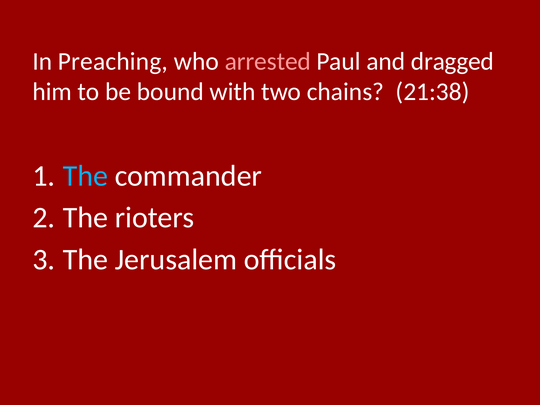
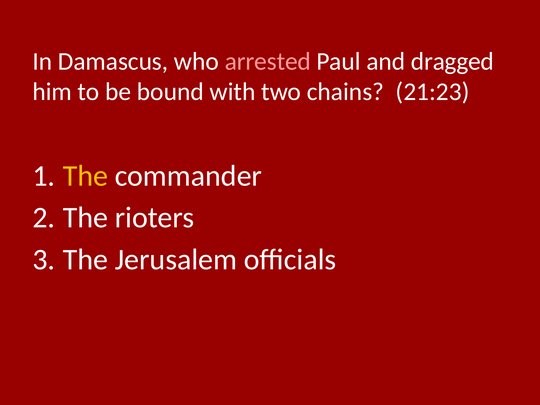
Preaching: Preaching -> Damascus (113, 61)
21:38: 21:38 -> 21:23 (433, 92)
The colour: light blue -> yellow (85, 176)
